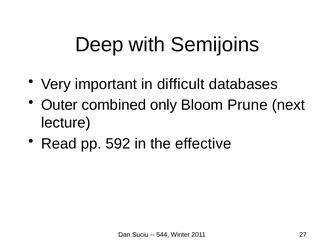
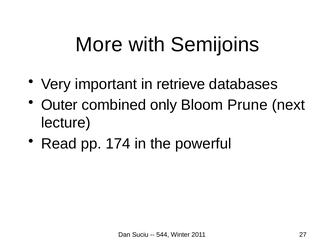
Deep: Deep -> More (99, 45)
difficult: difficult -> retrieve (181, 84)
592: 592 -> 174 (118, 144)
effective: effective -> powerful (203, 144)
